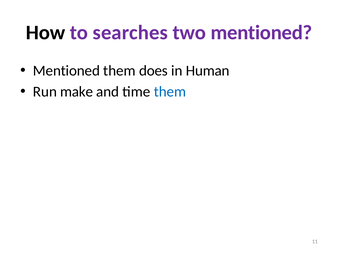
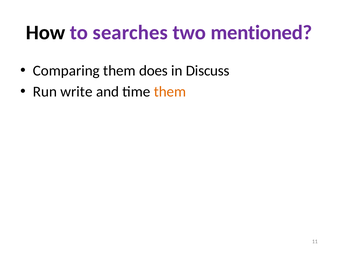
Mentioned: Mentioned -> Comparing (66, 71)
Human: Human -> Discuss (208, 71)
make: make -> write (76, 92)
them colour: blue -> orange (170, 92)
